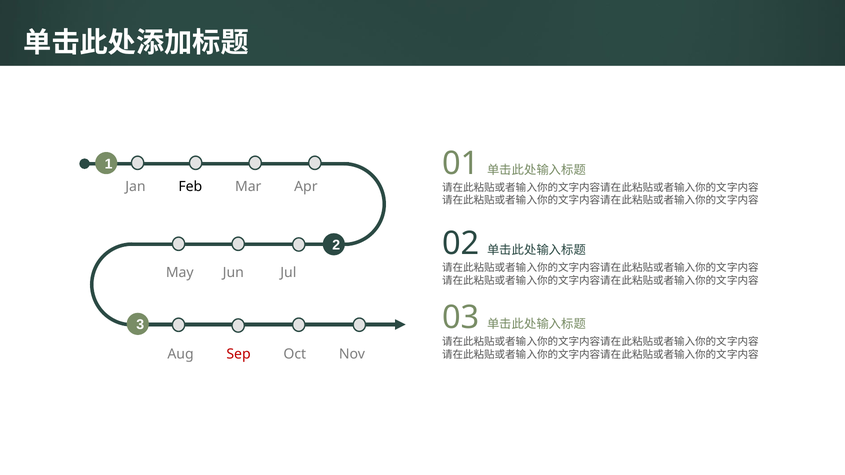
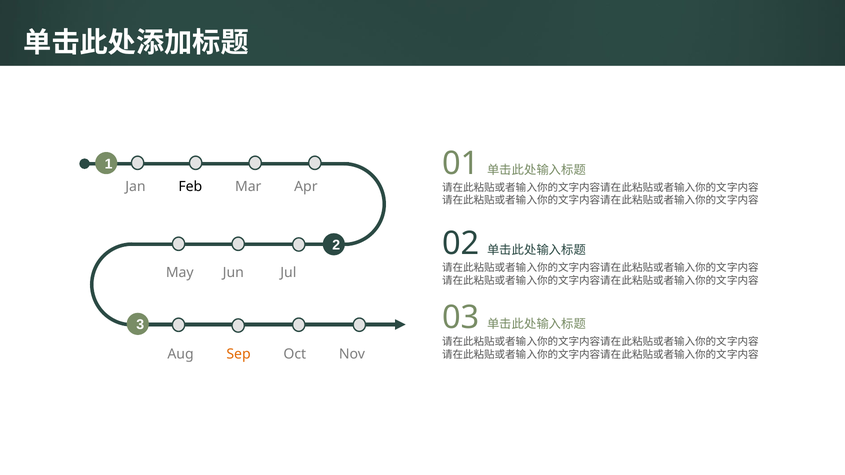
Sep colour: red -> orange (239, 354)
